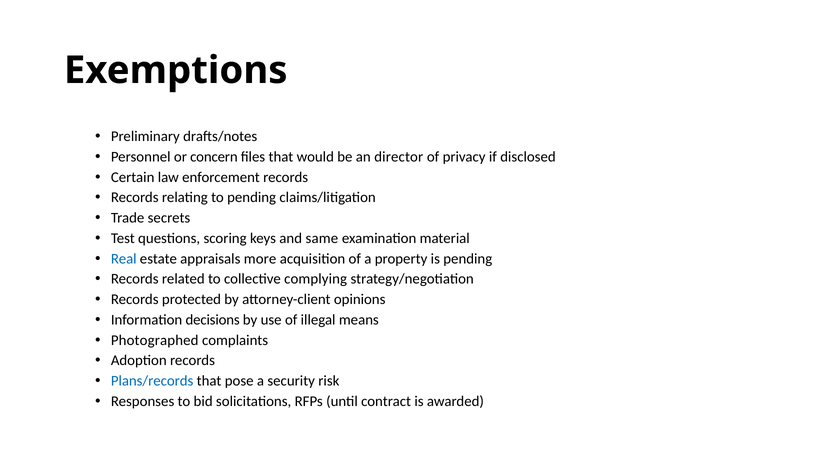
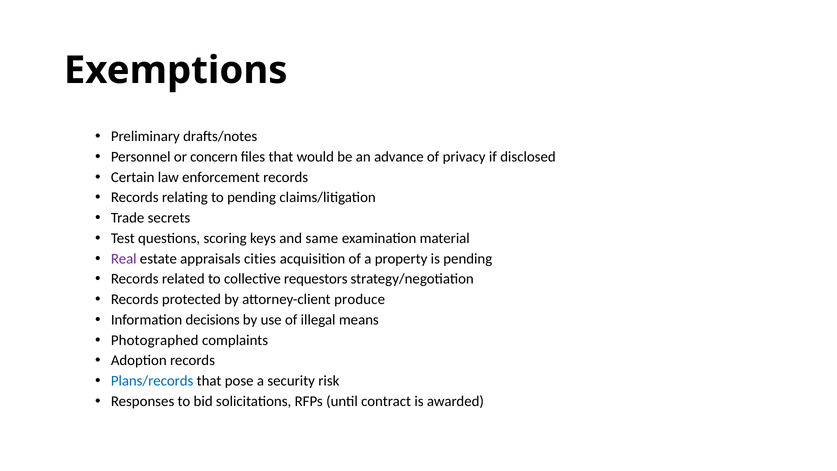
director: director -> advance (399, 157)
Real colour: blue -> purple (124, 259)
more: more -> cities (260, 259)
complying: complying -> requestors (316, 279)
opinions: opinions -> produce (360, 299)
